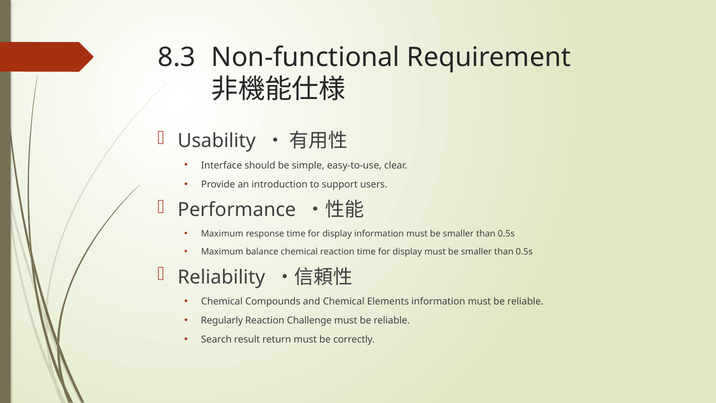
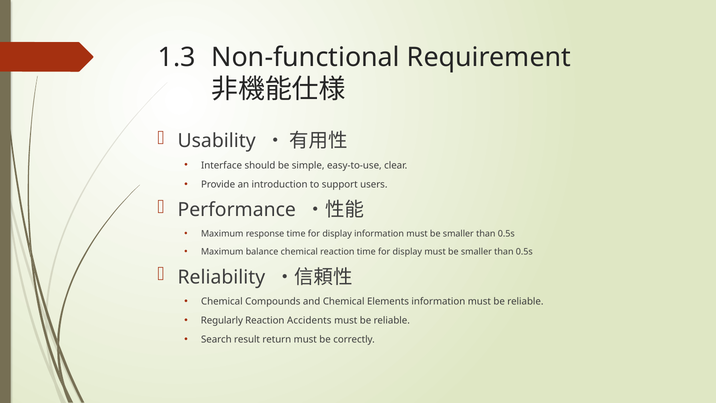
8.3: 8.3 -> 1.3 (177, 57)
Challenge: Challenge -> Accidents (309, 320)
